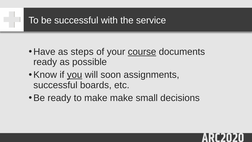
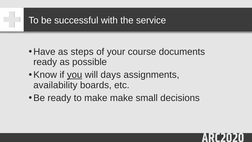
course underline: present -> none (142, 52)
soon: soon -> days (111, 75)
successful: successful -> availability (55, 85)
